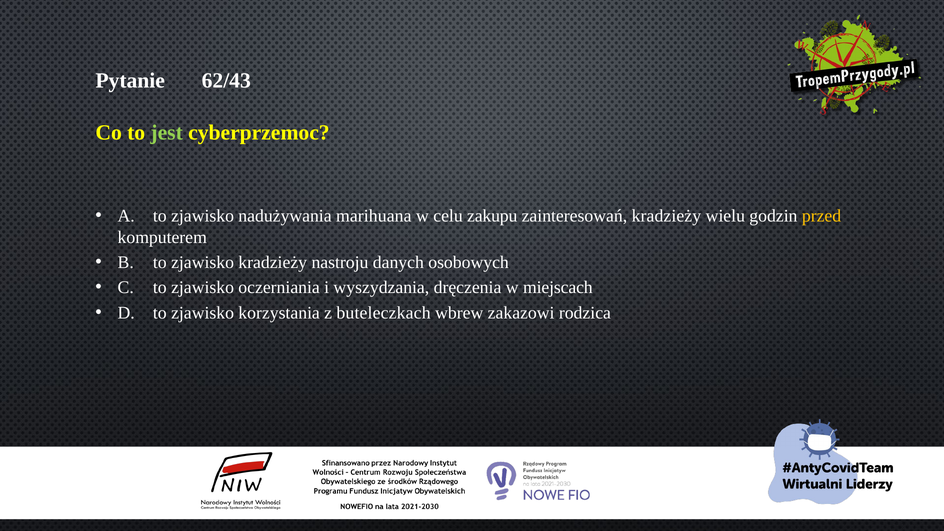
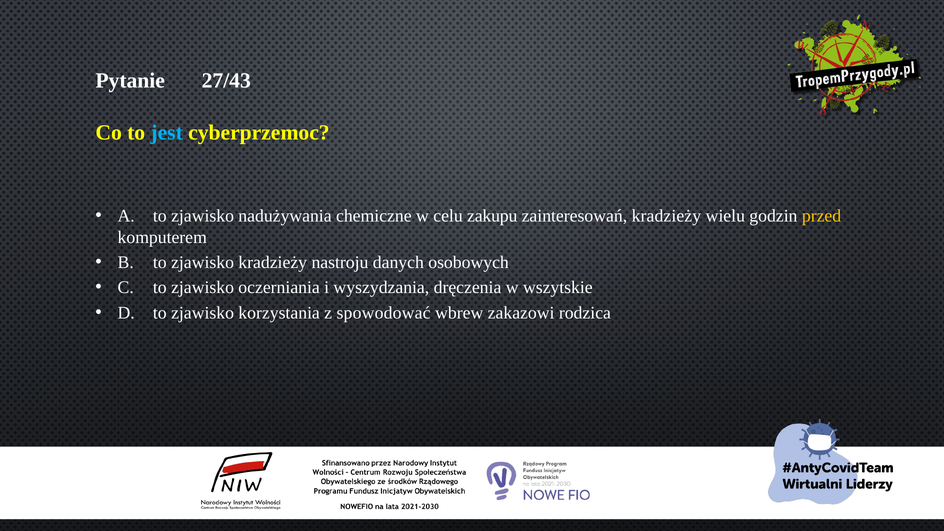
62/43: 62/43 -> 27/43 (226, 80)
jest colour: light green -> light blue (167, 132)
marihuana: marihuana -> chemiczne (374, 216)
miejscach: miejscach -> wszytskie (558, 288)
buteleczkach: buteleczkach -> spowodować (384, 313)
